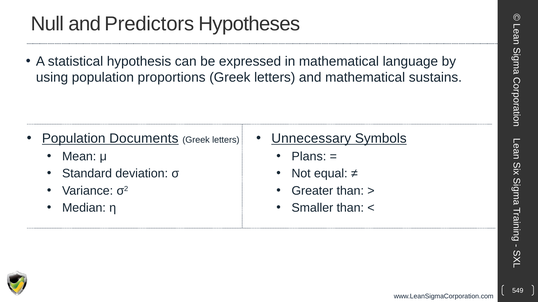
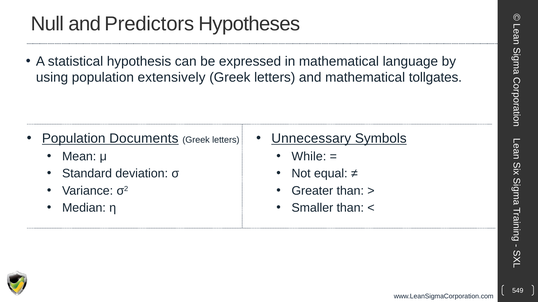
proportions: proportions -> extensively (172, 78)
sustains: sustains -> tollgates (435, 78)
Plans: Plans -> While (309, 157)
